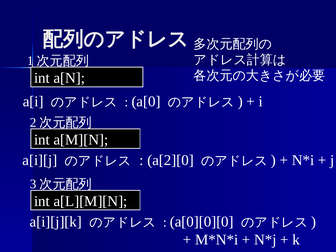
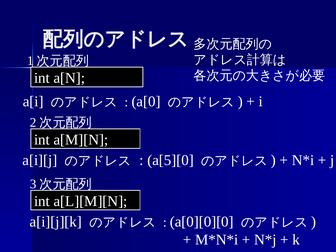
a[2][0: a[2][0 -> a[5][0 (171, 160)
